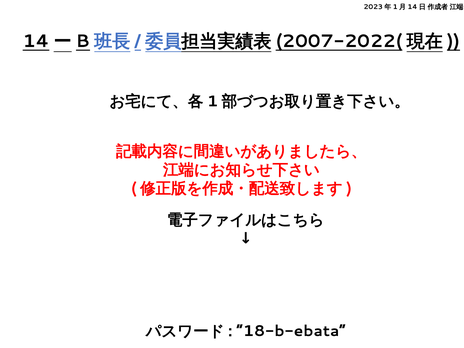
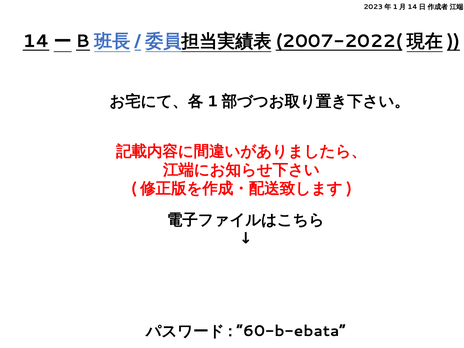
18-b-ebata: 18-b-ebata -> 60-b-ebata (291, 331)
